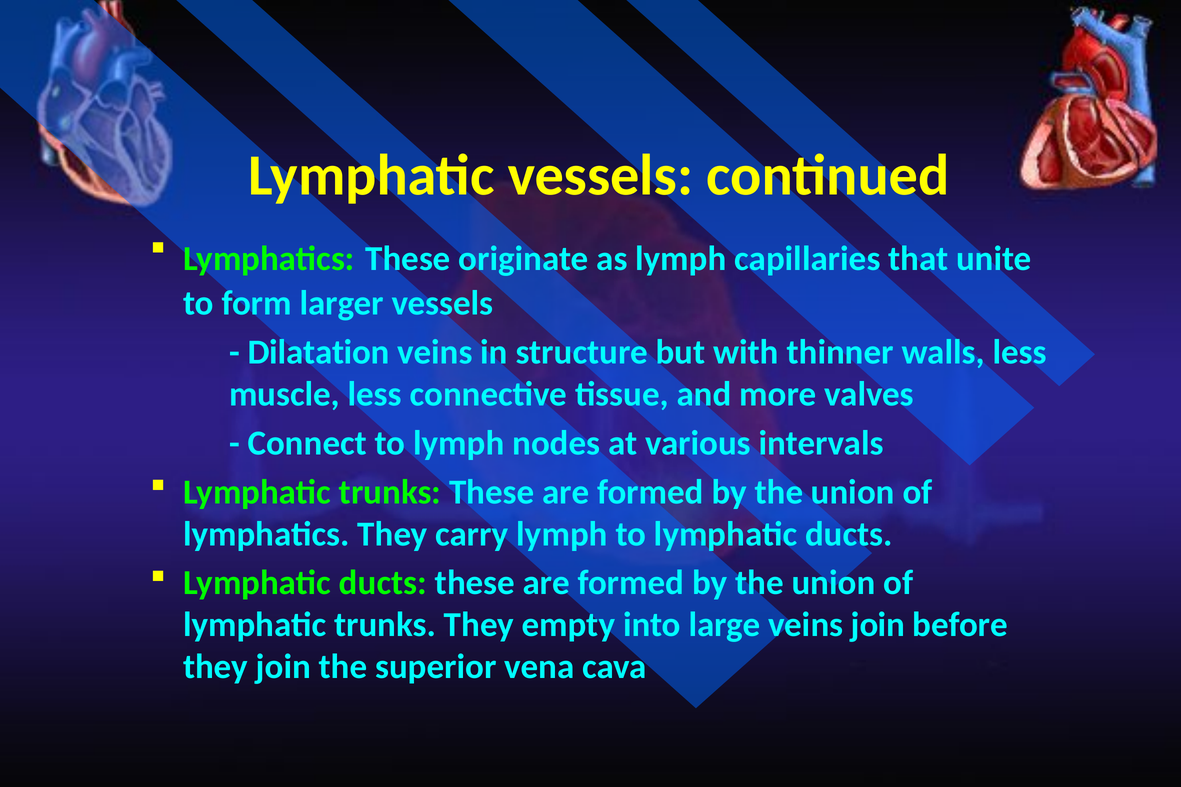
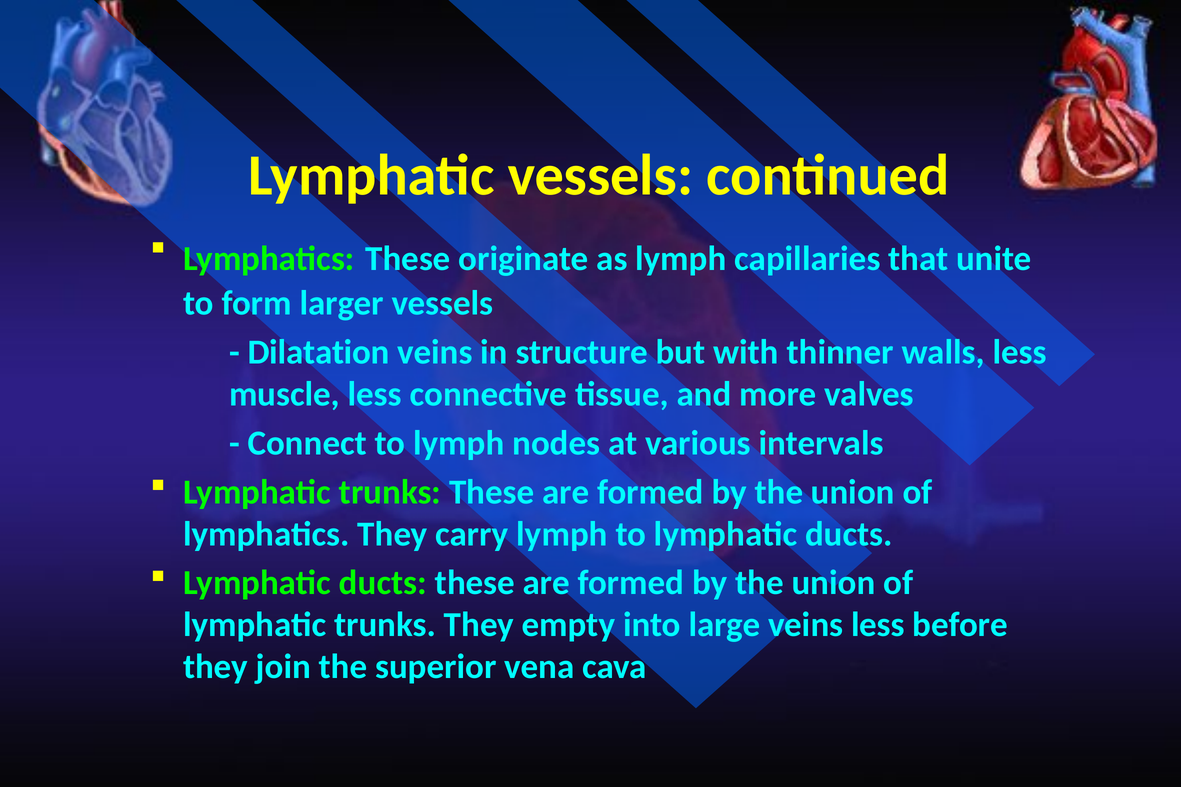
veins join: join -> less (878, 625)
